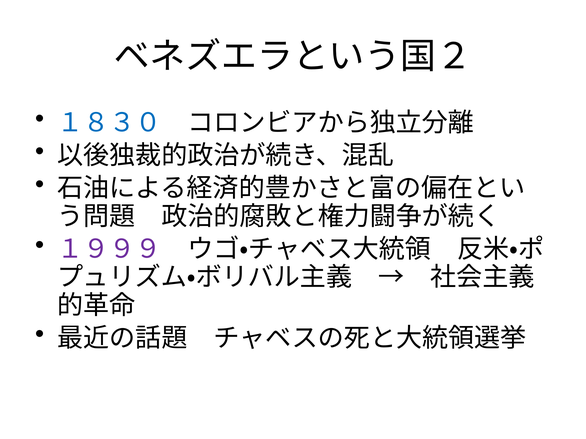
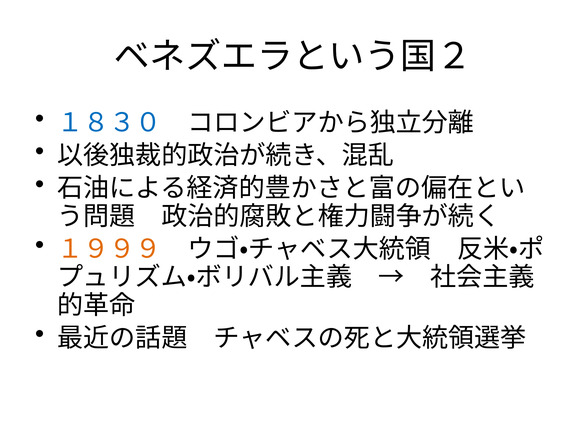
１９９９ colour: purple -> orange (109, 250)
